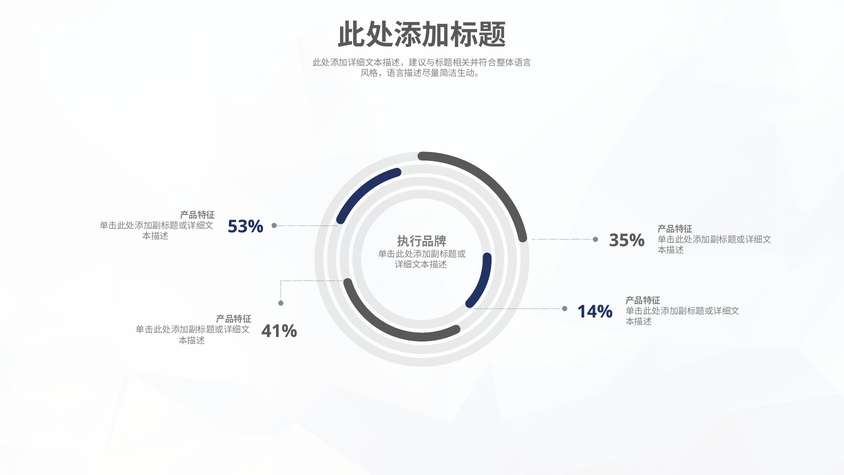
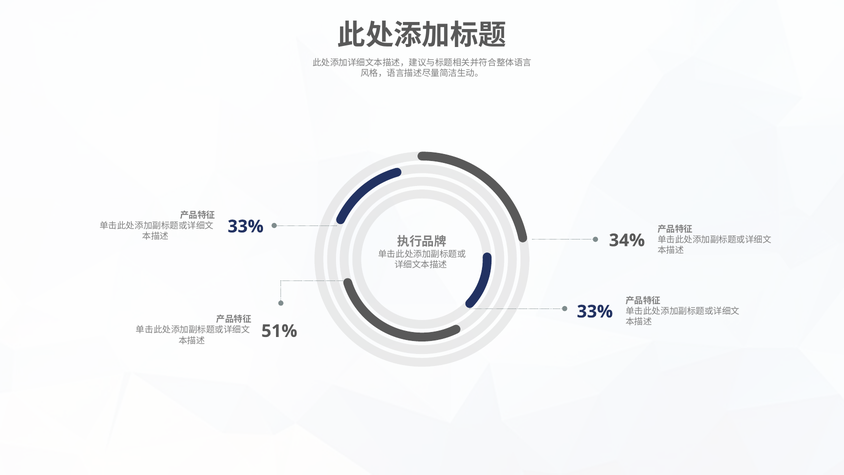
53%: 53% -> 33% (246, 226)
35%: 35% -> 34% (627, 240)
14%: 14% -> 33% (595, 311)
41%: 41% -> 51% (279, 331)
